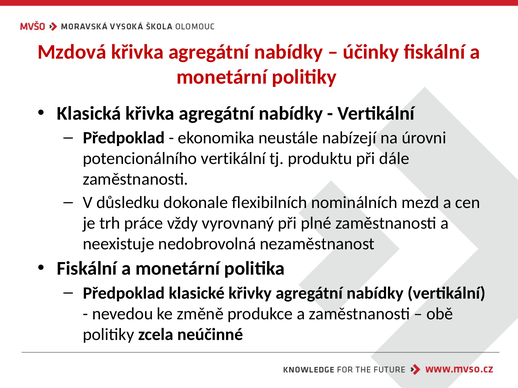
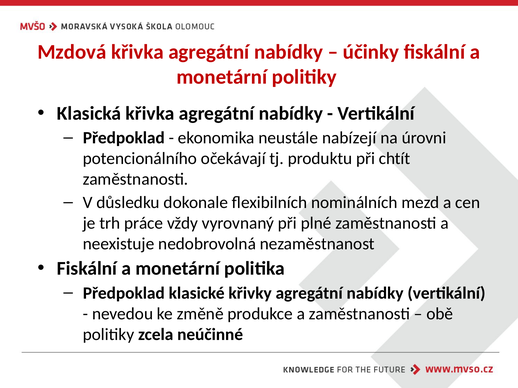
potencionálního vertikální: vertikální -> očekávají (233, 159)
dále: dále -> chtít (395, 159)
